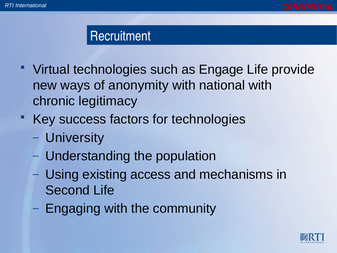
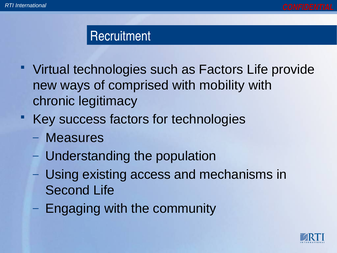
as Engage: Engage -> Factors (221, 69)
anonymity: anonymity -> comprised (139, 85)
national: national -> mobility (222, 85)
University: University -> Measures (75, 138)
